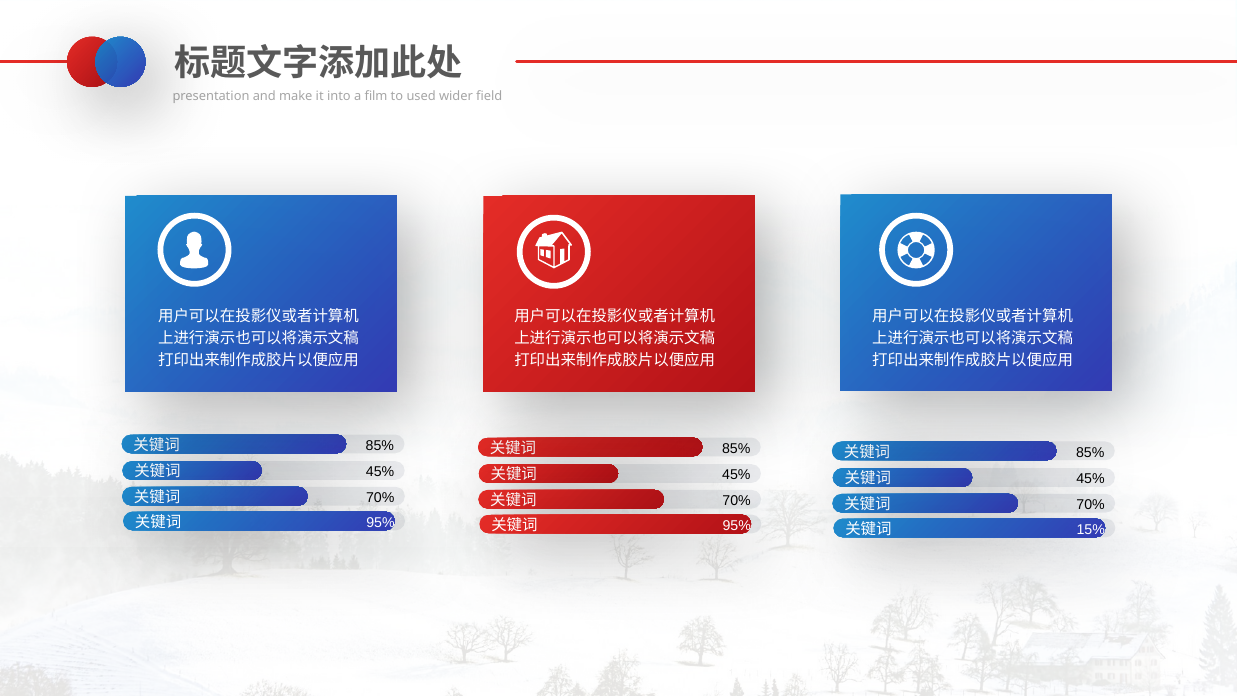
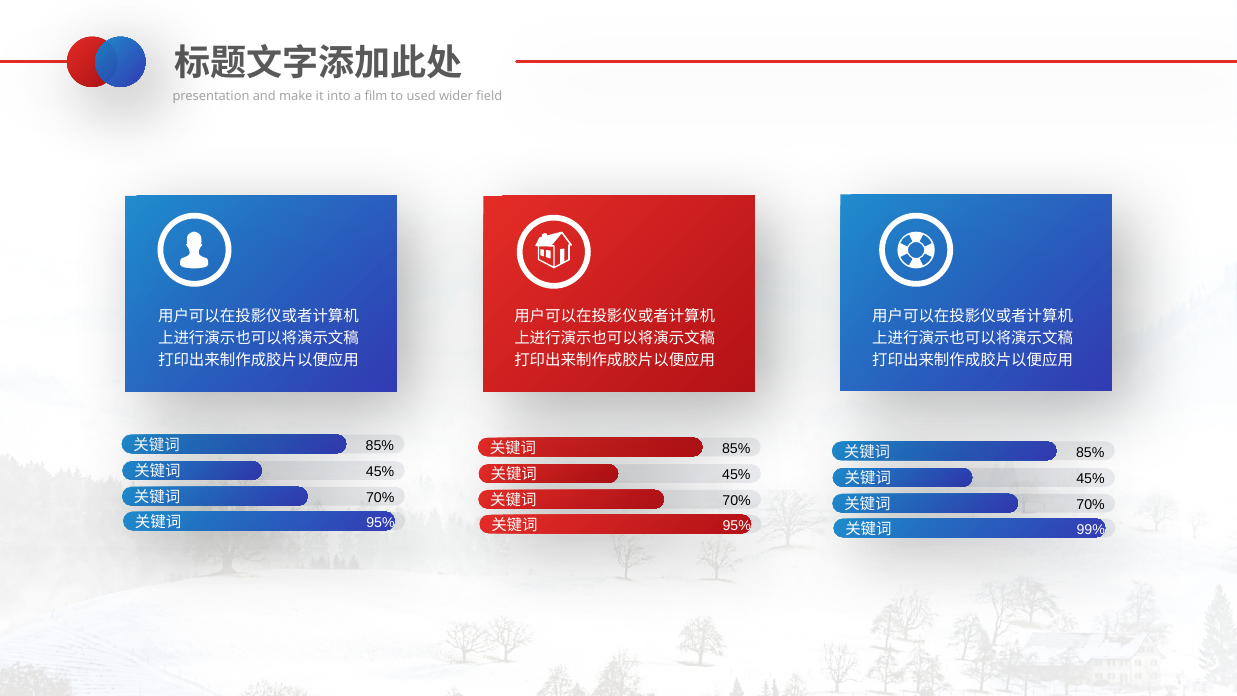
15%: 15% -> 99% (1091, 529)
